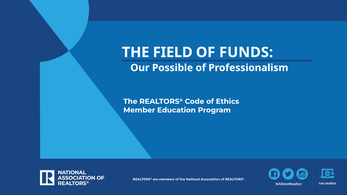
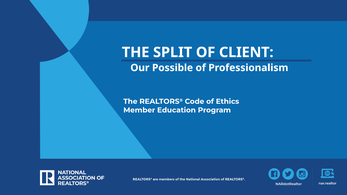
FIELD: FIELD -> SPLIT (173, 52)
FUNDS: FUNDS -> CLIENT (246, 52)
